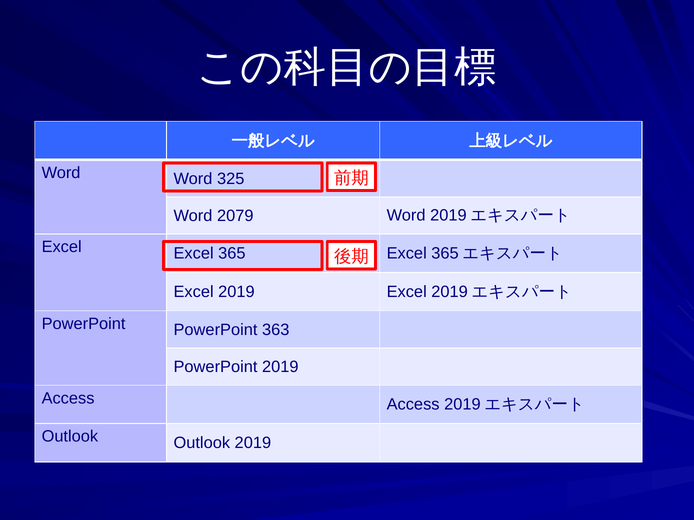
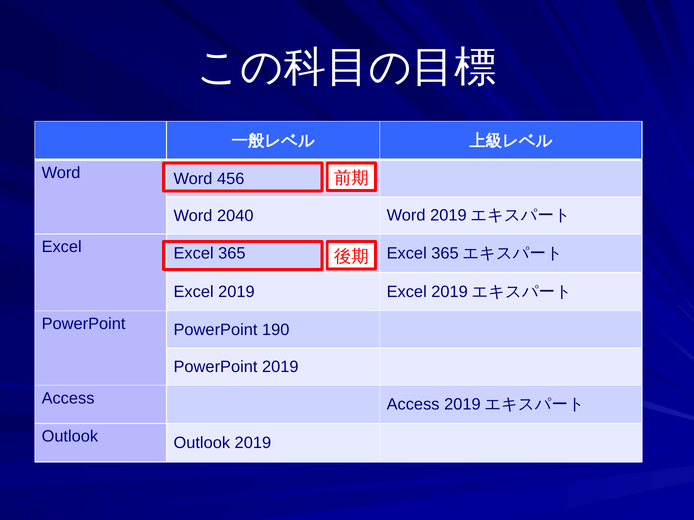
325: 325 -> 456 (231, 179)
2079: 2079 -> 2040 (235, 216)
363: 363 -> 190 (276, 330)
